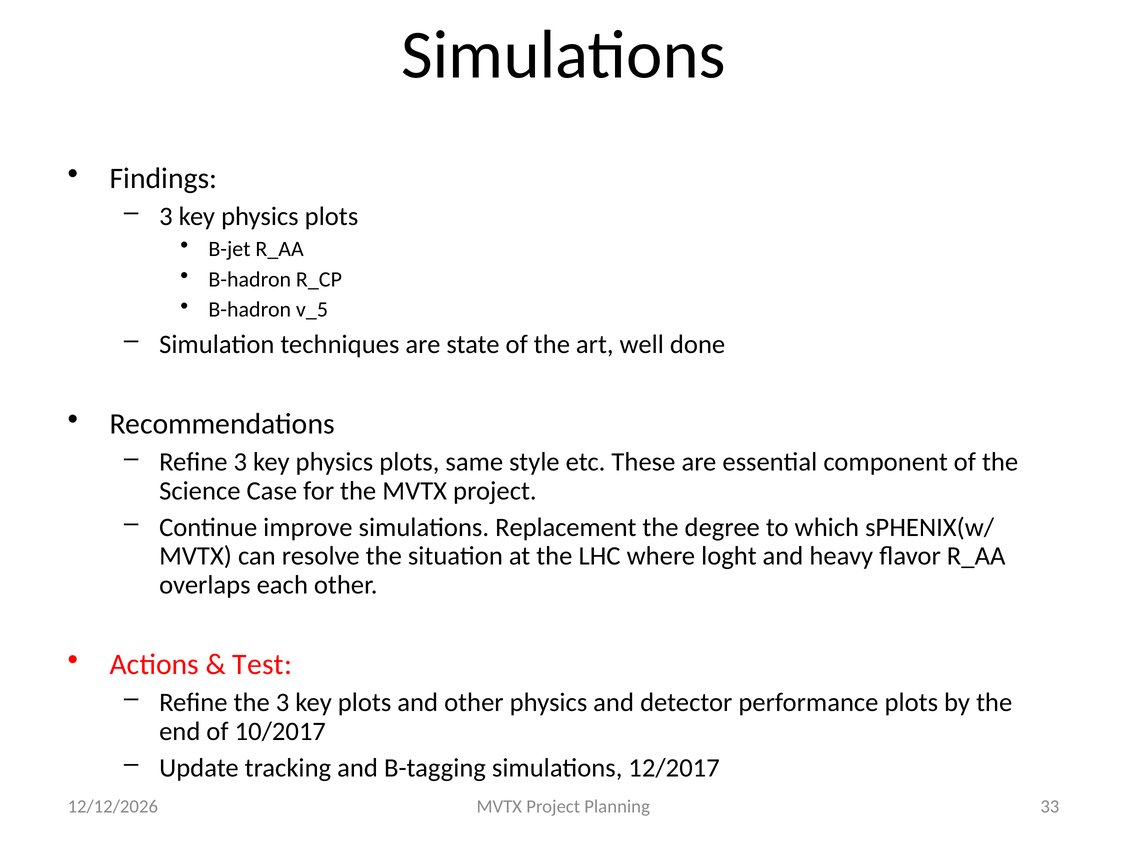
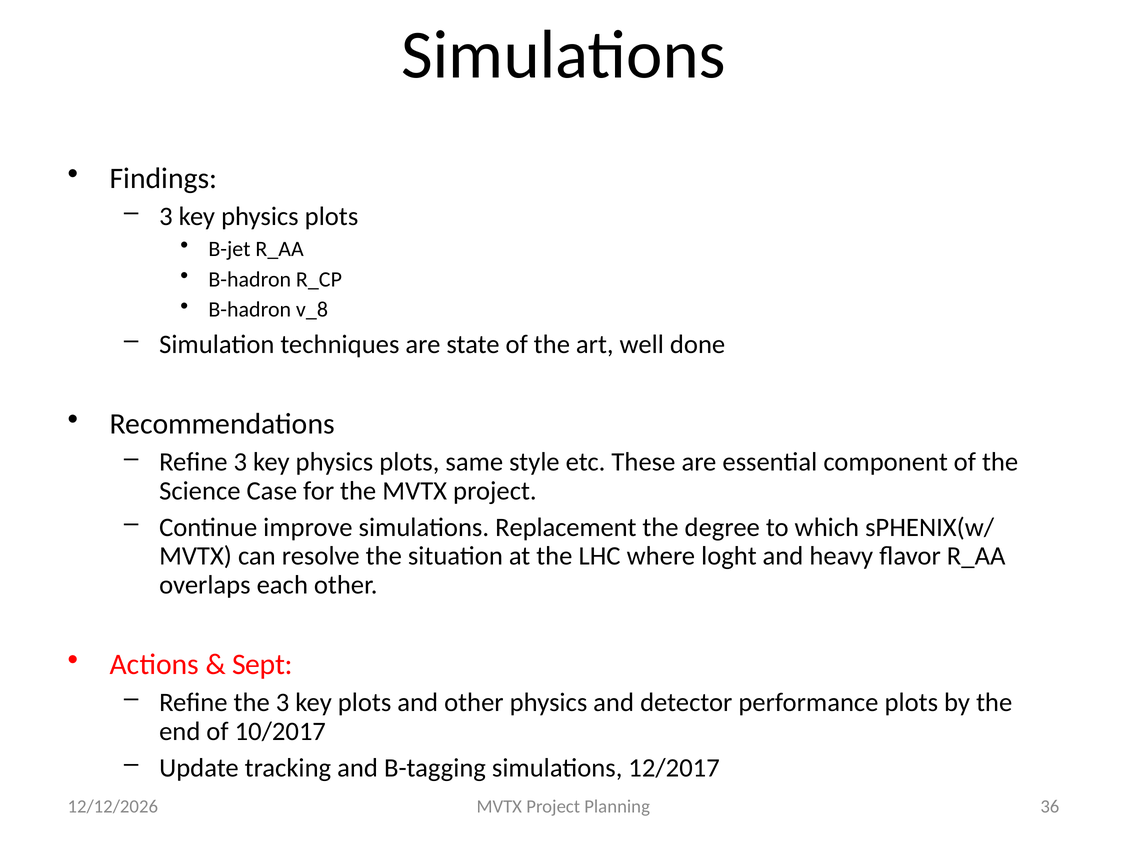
v_5: v_5 -> v_8 (312, 310)
Test: Test -> Sept (262, 665)
33: 33 -> 36 (1050, 807)
